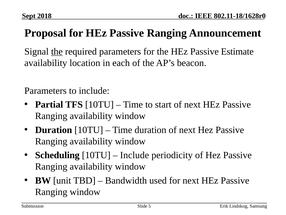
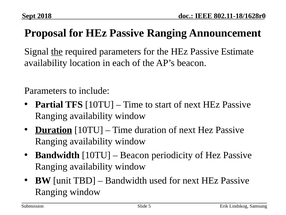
Duration underline: none -> present (54, 130)
Scheduling: Scheduling -> Bandwidth (57, 155)
Include: Include -> Beacon (135, 155)
